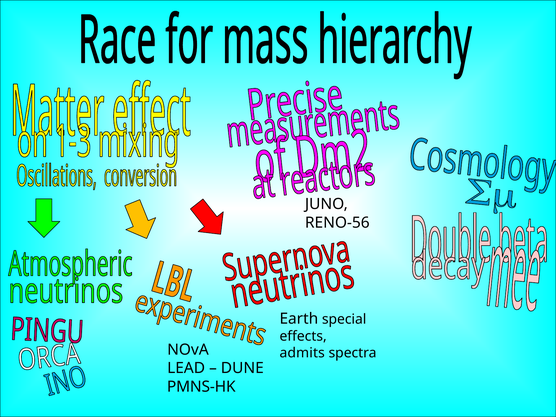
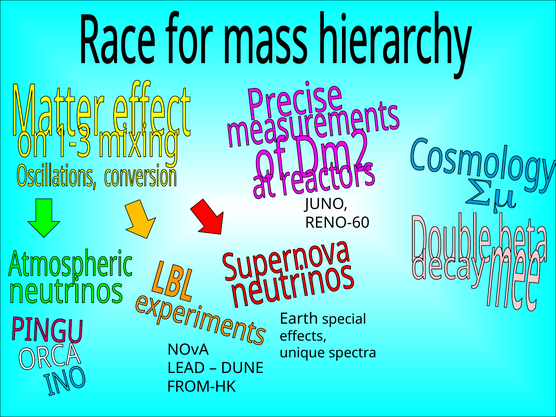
RENO-56: RENO-56 -> RENO-60 (337, 223)
admits: admits -> unique (302, 353)
PMNS-HK: PMNS-HK -> FROM-HK (201, 387)
